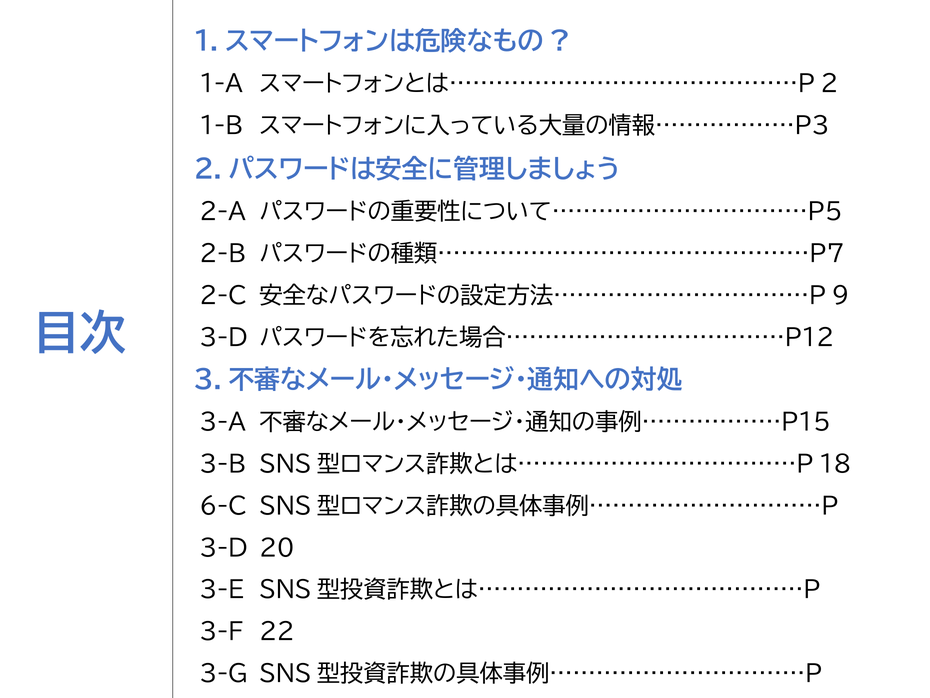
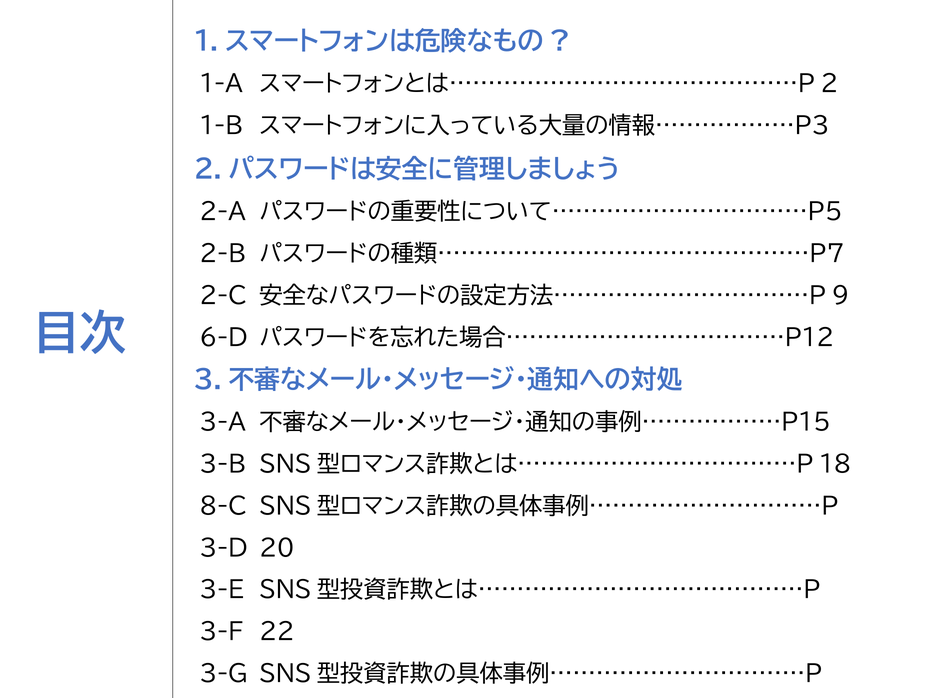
3-D: 3-D -> 6-D (224, 338)
6-C: 6-C -> 8-C (223, 506)
